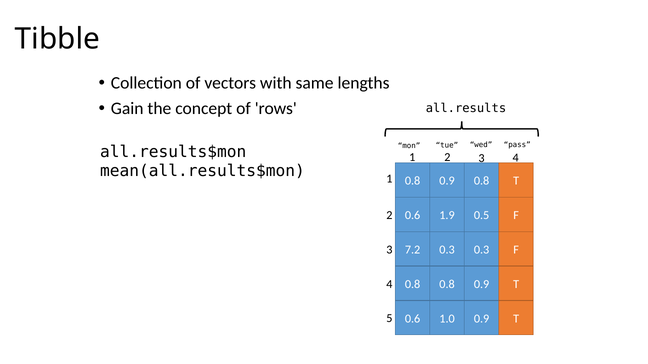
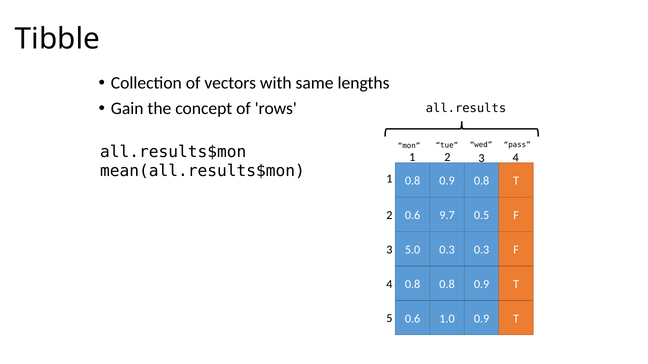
1.9: 1.9 -> 9.7 (447, 216)
7.2: 7.2 -> 5.0 (413, 250)
